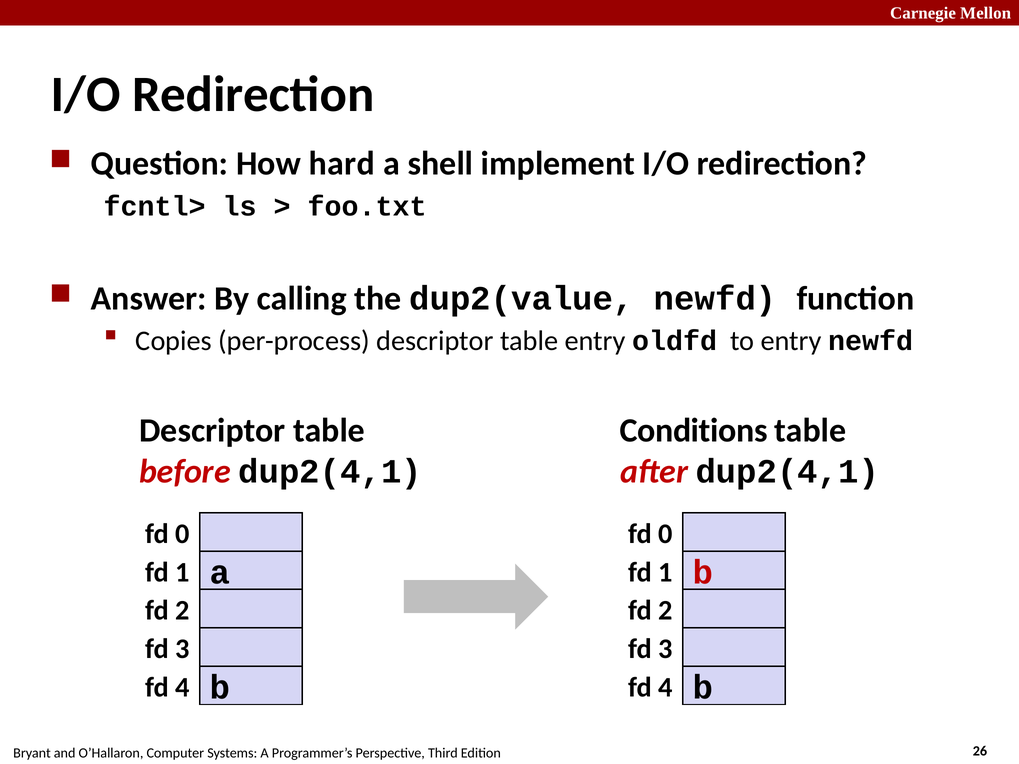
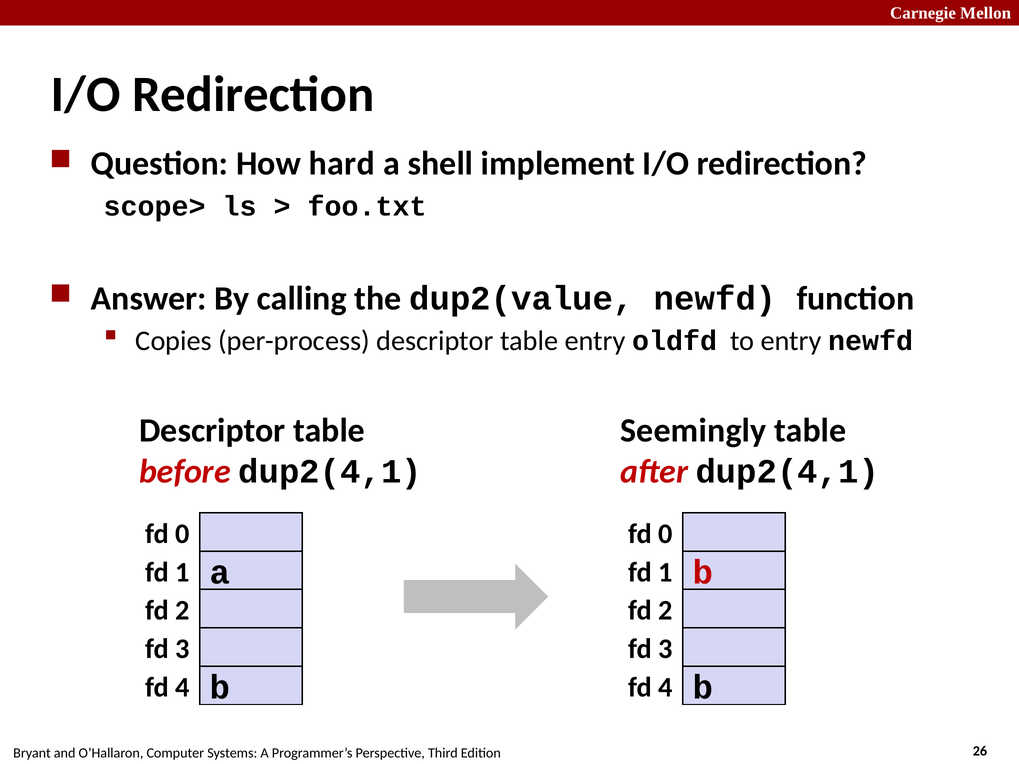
fcntl>: fcntl> -> scope> (155, 206)
Conditions: Conditions -> Seemingly (693, 431)
